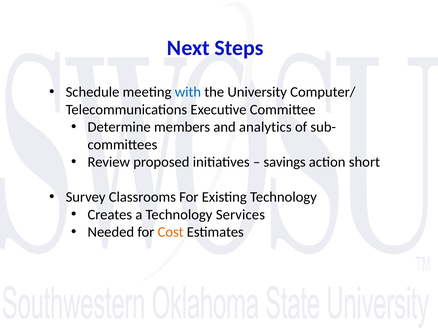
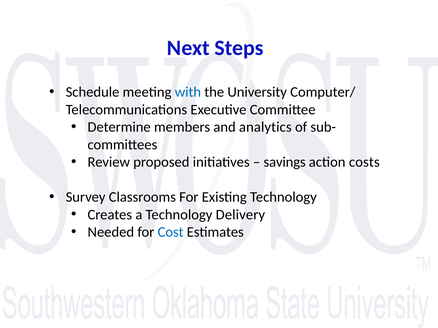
short: short -> costs (364, 162)
Services: Services -> Delivery (240, 215)
Cost colour: orange -> blue (171, 232)
